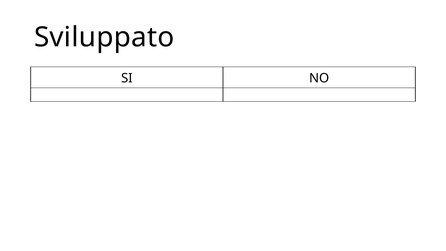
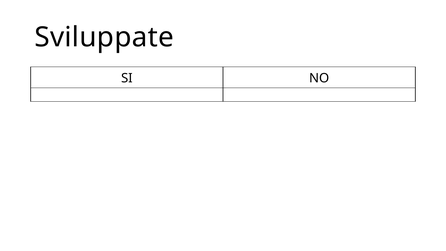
Sviluppato: Sviluppato -> Sviluppate (104, 37)
